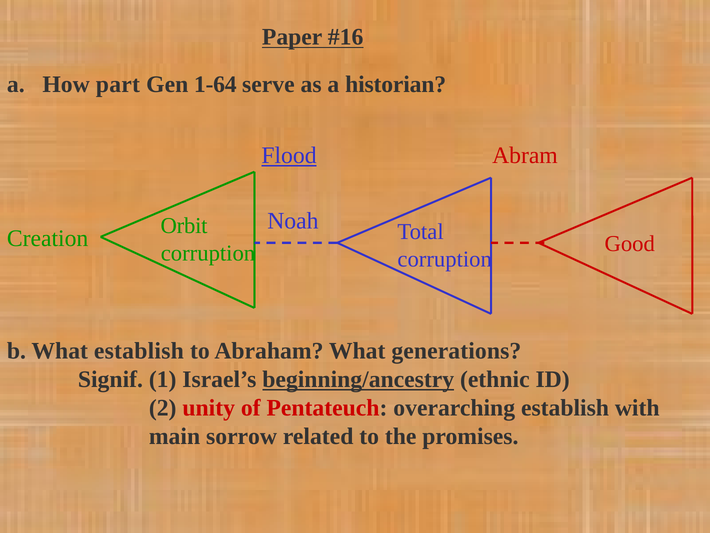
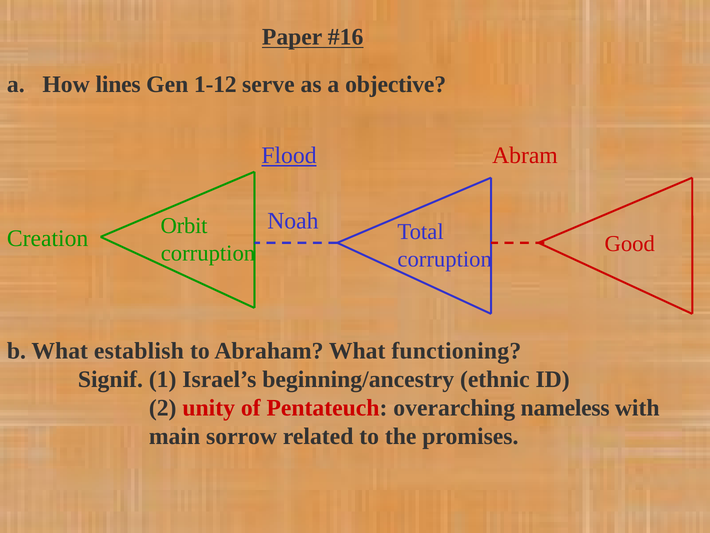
part: part -> lines (118, 84)
1-64: 1-64 -> 1-12 (215, 84)
historian: historian -> objective (396, 84)
generations: generations -> functioning (456, 351)
beginning/ancestry underline: present -> none (358, 379)
overarching establish: establish -> nameless (565, 407)
